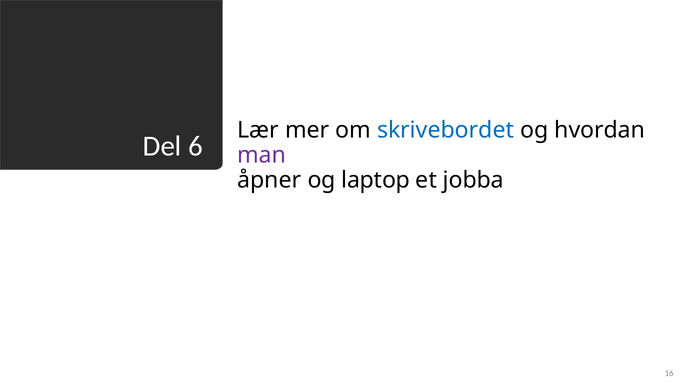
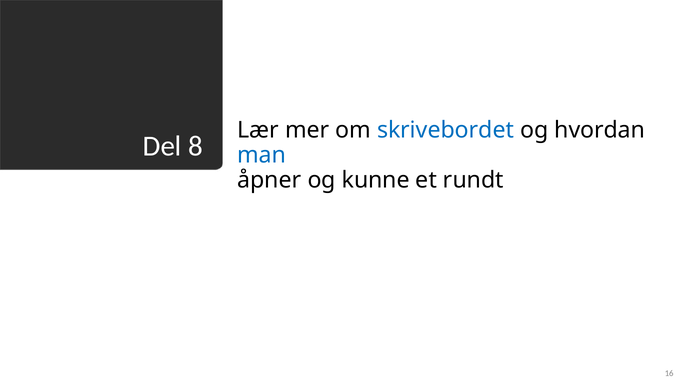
6: 6 -> 8 (195, 146)
man colour: purple -> blue (262, 155)
laptop: laptop -> kunne (376, 180)
jobba: jobba -> rundt (473, 180)
